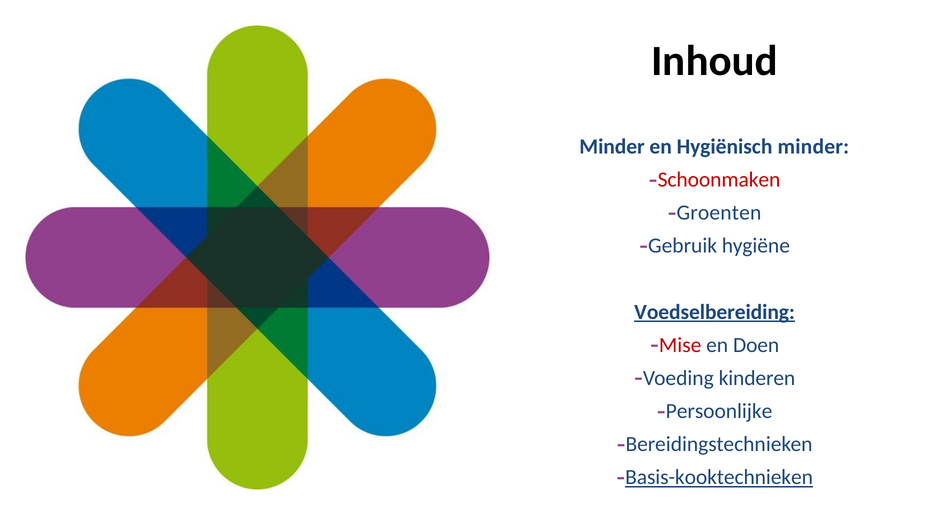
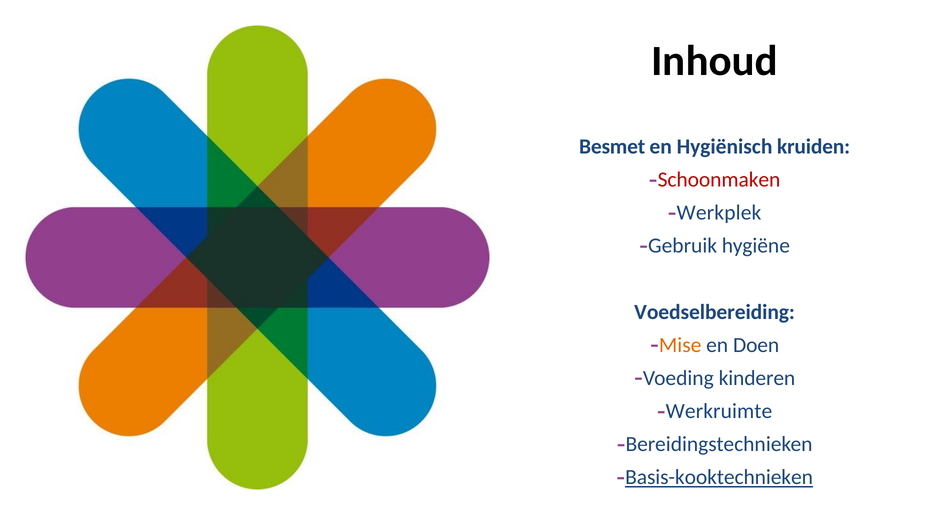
Minder: Minder -> Besmet (612, 147)
Hygiënisch minder: minder -> kruiden (814, 147)
Groenten: Groenten -> Werkplek (719, 213)
Voedselbereiding underline: present -> none (715, 312)
Mise colour: red -> orange (680, 345)
Persoonlijke: Persoonlijke -> Werkruimte (719, 411)
